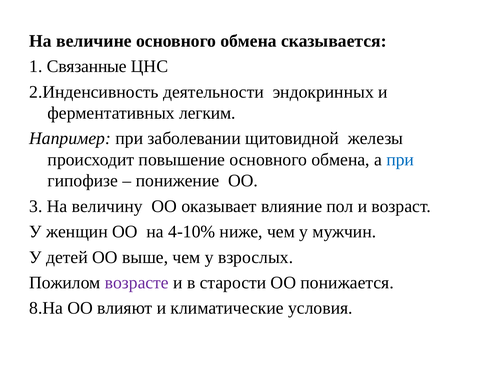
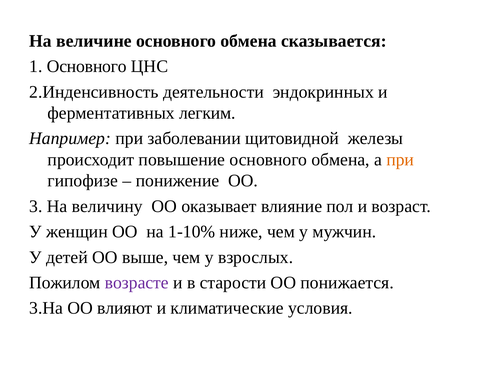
1 Связанные: Связанные -> Основного (87, 66)
при colour: blue -> orange (400, 160)
4-10%: 4-10% -> 1-10% (192, 232)
8.На: 8.На -> 3.На (46, 308)
